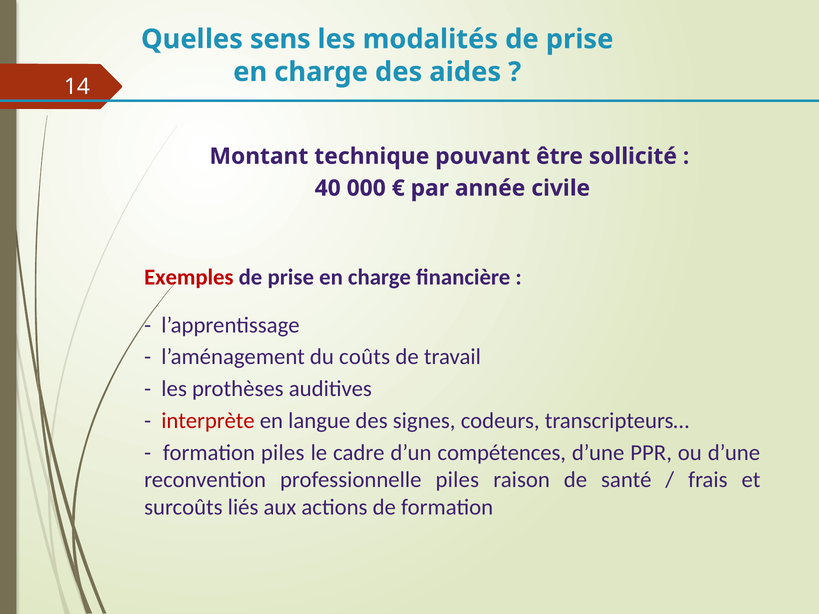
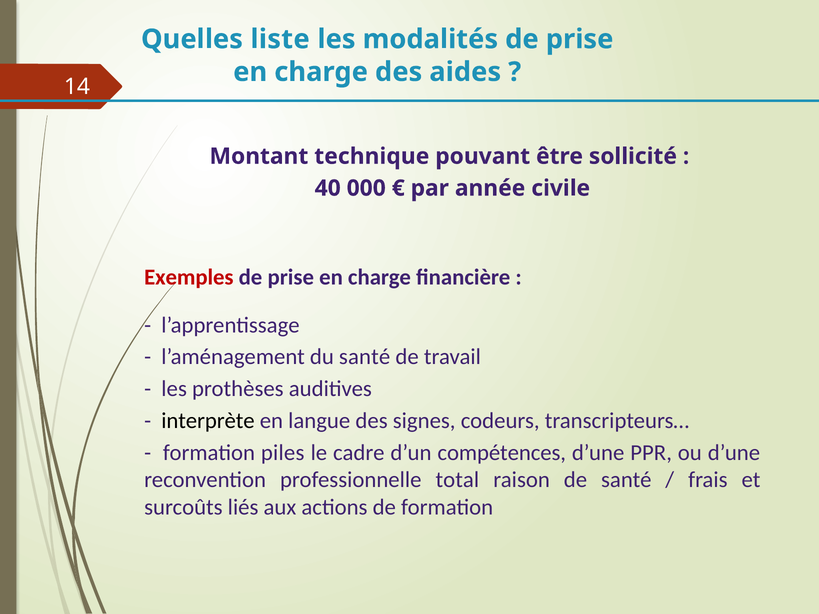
sens: sens -> liste (280, 39)
du coûts: coûts -> santé (365, 357)
interprète colour: red -> black (208, 421)
professionnelle piles: piles -> total (457, 480)
